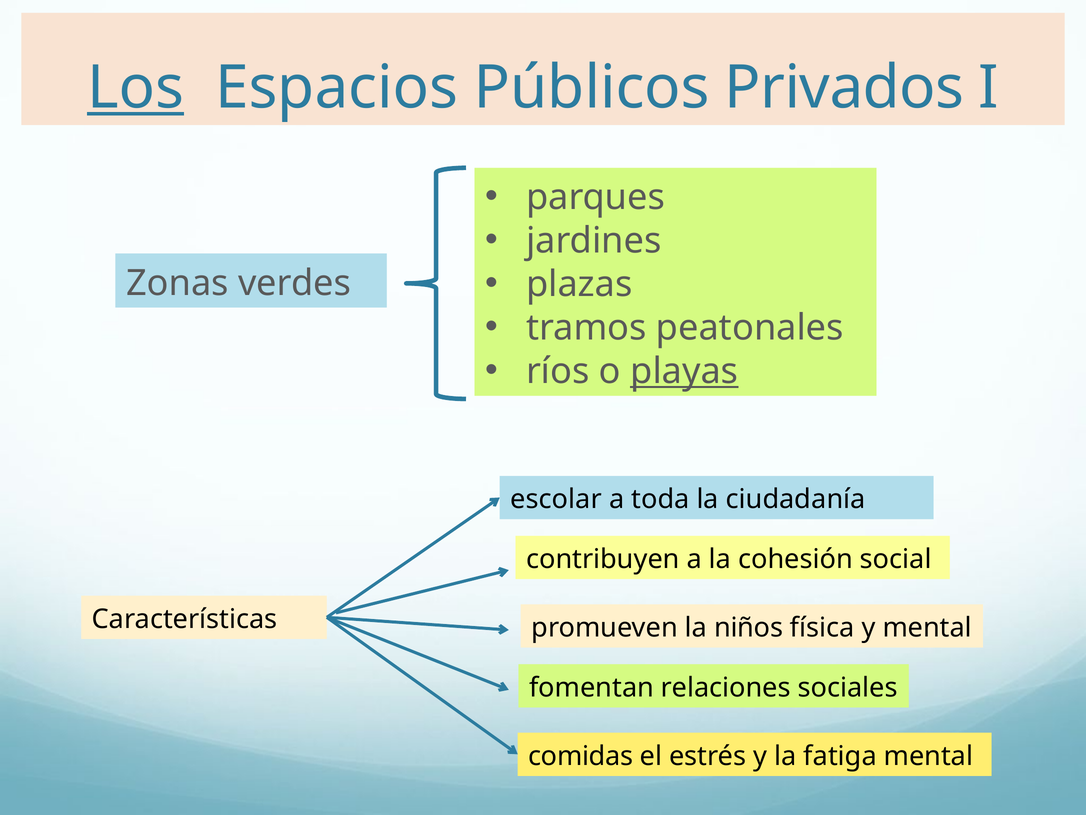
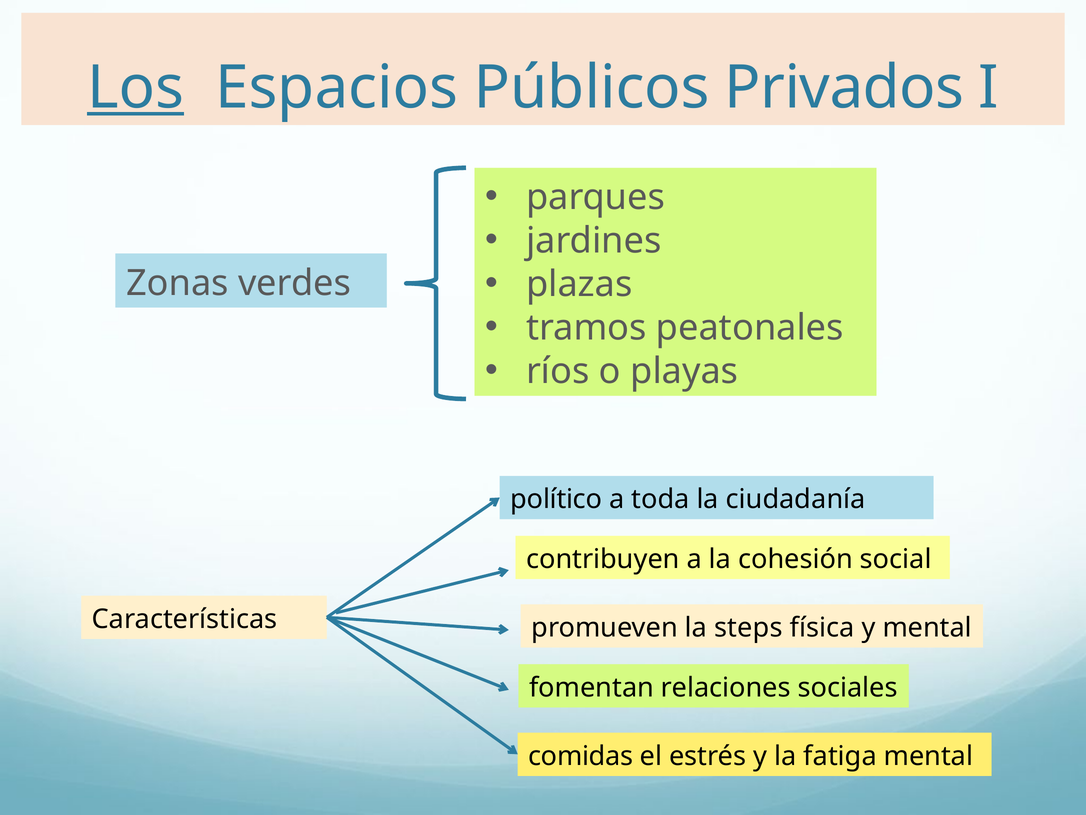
playas underline: present -> none (684, 371)
escolar: escolar -> político (556, 499)
niños: niños -> steps (748, 627)
